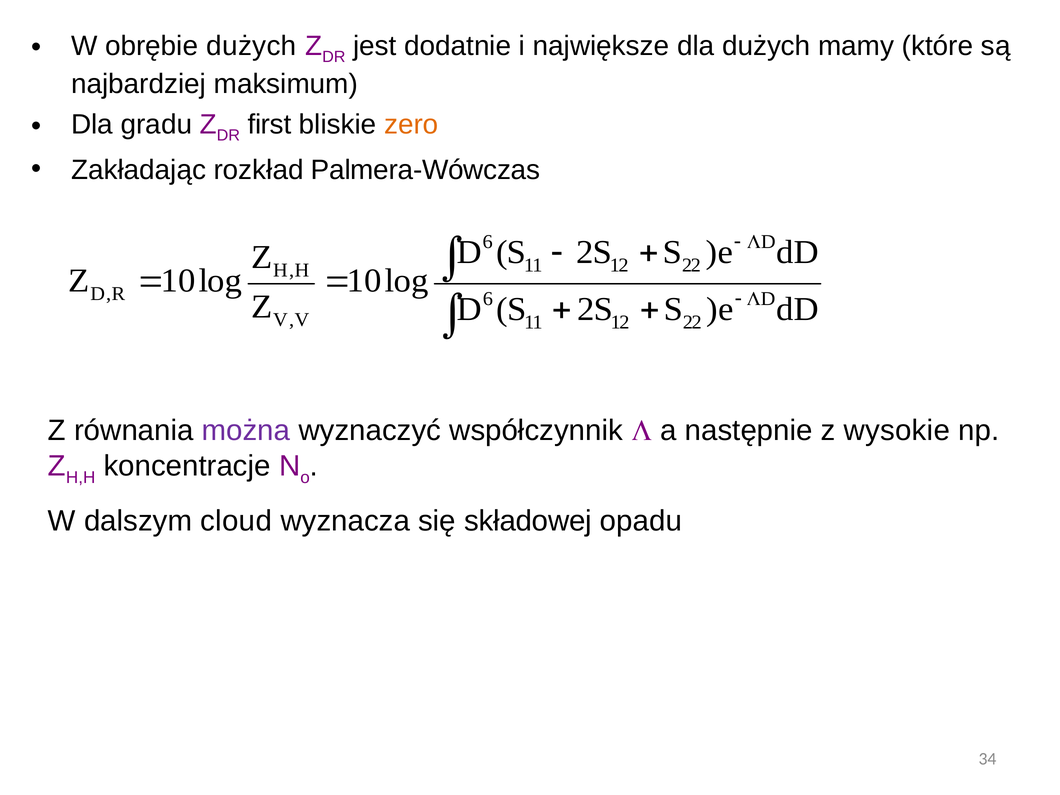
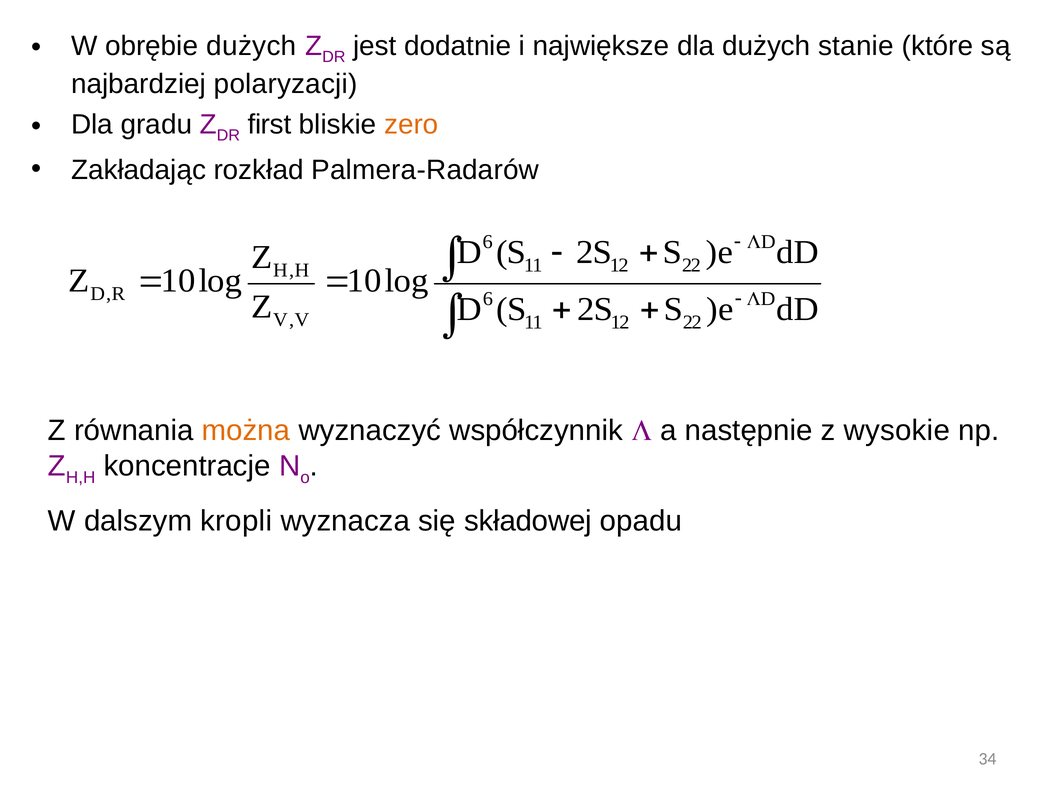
mamy: mamy -> stanie (856, 46)
maksimum: maksimum -> polaryzacji (286, 84)
Palmera-Wówczas: Palmera-Wówczas -> Palmera-Radarów (425, 170)
można colour: purple -> orange (246, 431)
cloud: cloud -> kropli (236, 521)
